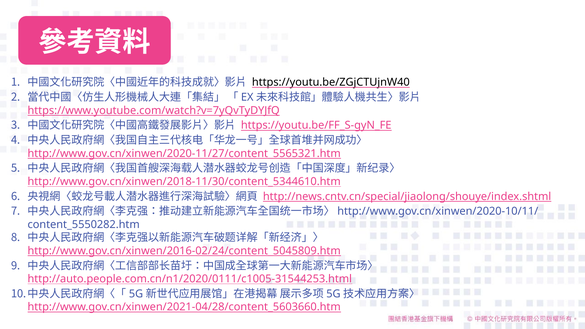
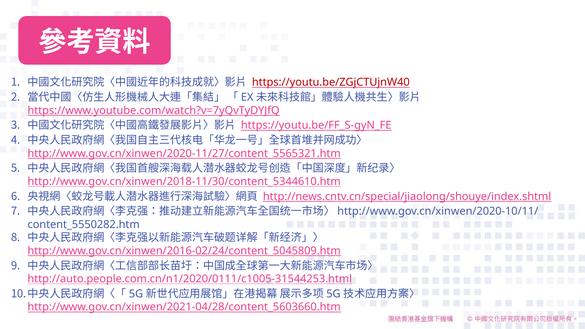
https://youtu.be/ZGjCTUjnW40 colour: black -> red (331, 82)
